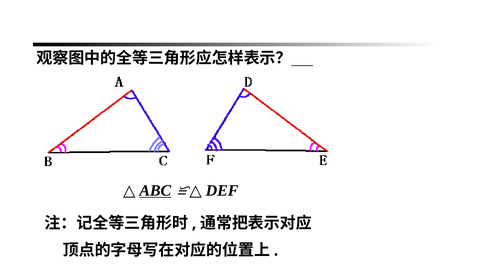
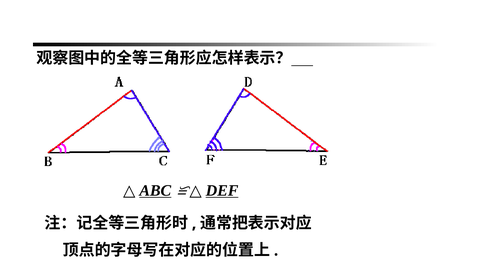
DEF underline: none -> present (222, 190)
